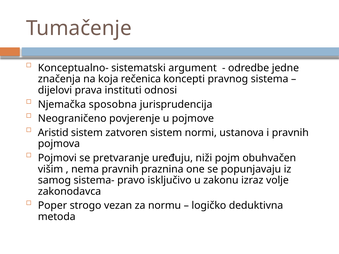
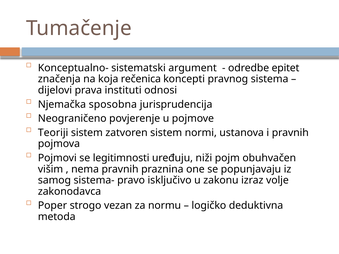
jedne: jedne -> epitet (285, 68)
Aristid: Aristid -> Teoriji (53, 133)
pretvaranje: pretvaranje -> legitimnosti (121, 158)
